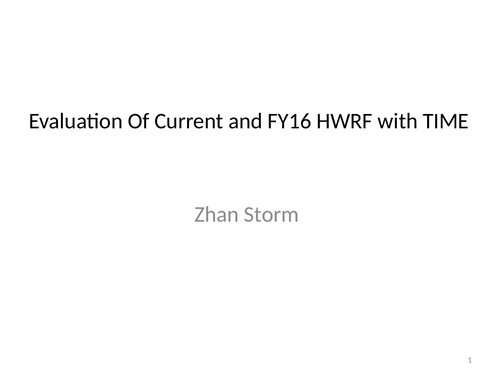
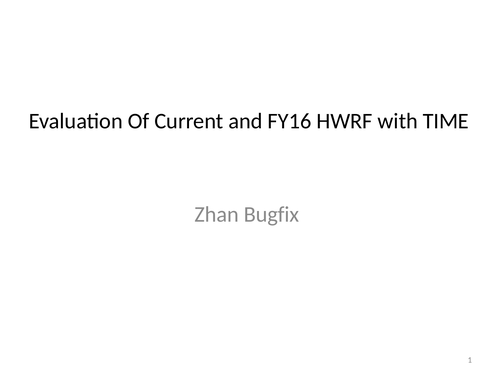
Storm: Storm -> Bugfix (272, 214)
